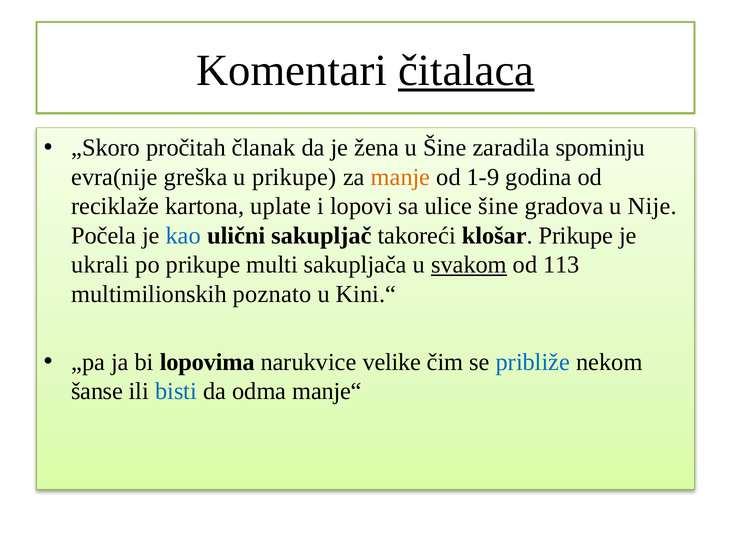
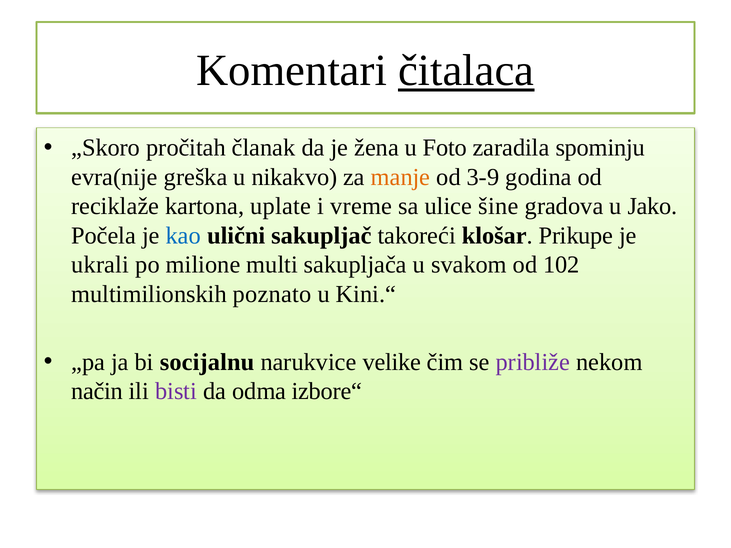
u Šine: Šine -> Foto (445, 148)
u prikupe: prikupe -> nikakvo (294, 177)
1-9: 1-9 -> 3-9 (483, 177)
lopovi: lopovi -> vreme (361, 206)
Nije: Nije -> Jako (652, 206)
po prikupe: prikupe -> milione (203, 265)
svakom underline: present -> none (469, 265)
113: 113 -> 102 (561, 265)
lopovima: lopovima -> socijalnu (207, 362)
približe colour: blue -> purple (533, 362)
šanse: šanse -> način (97, 392)
bisti colour: blue -> purple (176, 392)
manje“: manje“ -> izbore“ (327, 392)
